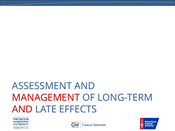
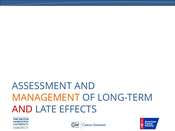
MANAGEMENT colour: red -> orange (46, 98)
